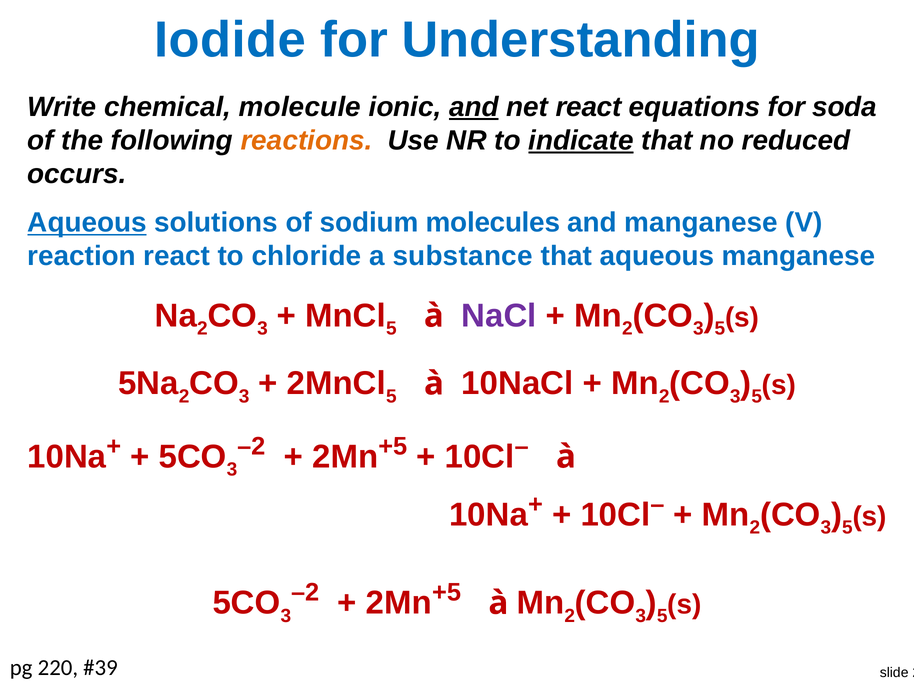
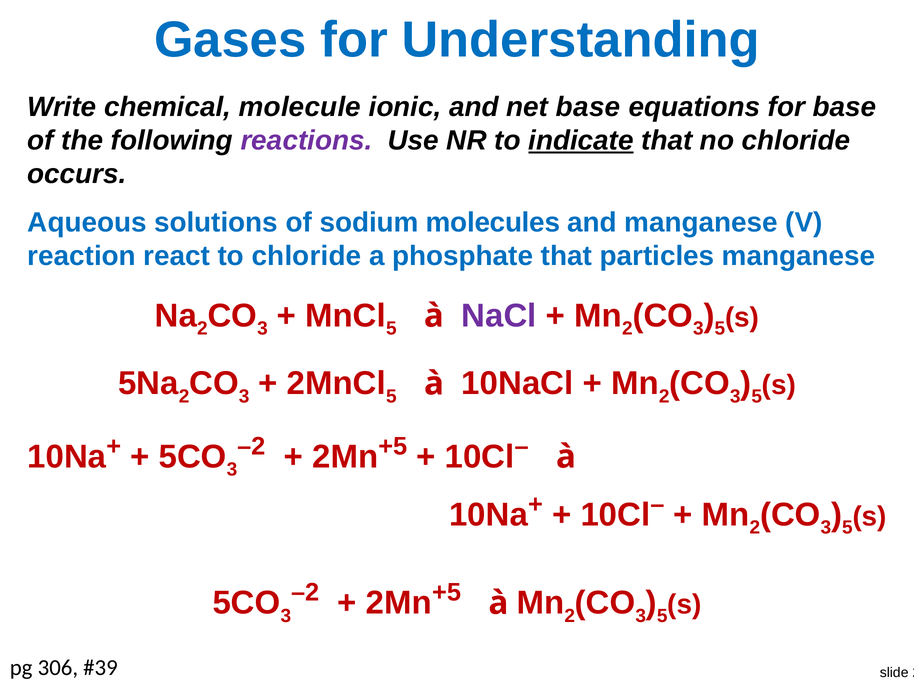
Iodide: Iodide -> Gases (230, 40)
and underline: present -> none (474, 107)
net react: react -> base (588, 107)
for soda: soda -> base (844, 107)
reactions colour: orange -> purple (306, 141)
no reduced: reduced -> chloride (796, 141)
Aqueous underline: present -> none (87, 223)
substance: substance -> phosphate (463, 256)
that aqueous: aqueous -> particles (657, 256)
220: 220 -> 306 (58, 668)
